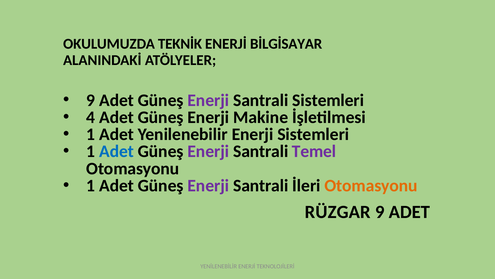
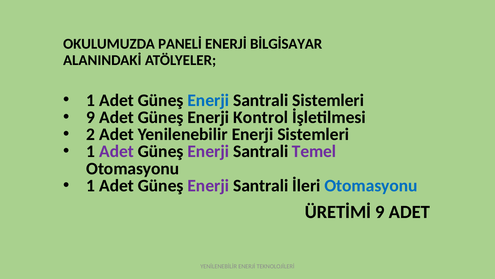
TEKNİK: TEKNİK -> PANELİ (180, 44)
9: 9 -> 1 (91, 100)
Enerji colour: purple -> blue (208, 100)
4: 4 -> 9 (91, 117)
Makine: Makine -> Kontrol (261, 117)
1: 1 -> 2 (91, 134)
Adet colour: blue -> purple (116, 151)
Otomasyonu colour: orange -> blue (371, 185)
RÜZGAR: RÜZGAR -> ÜRETİMİ (338, 212)
